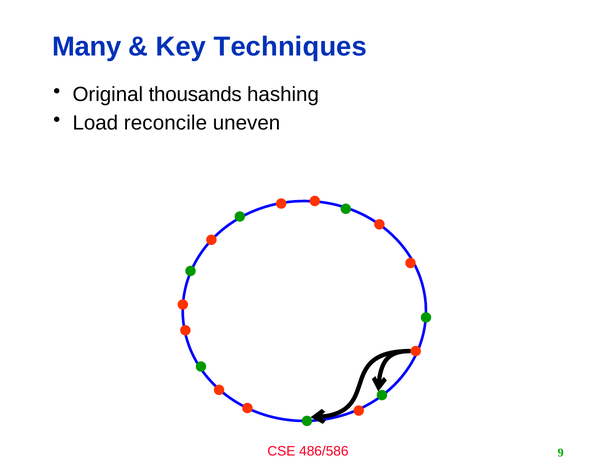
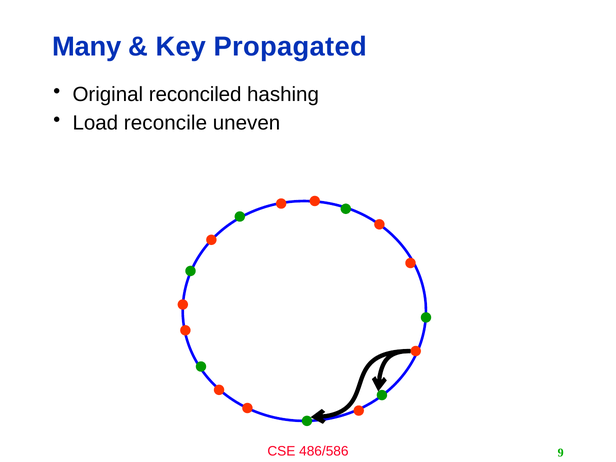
Techniques: Techniques -> Propagated (290, 47)
thousands: thousands -> reconciled (195, 94)
